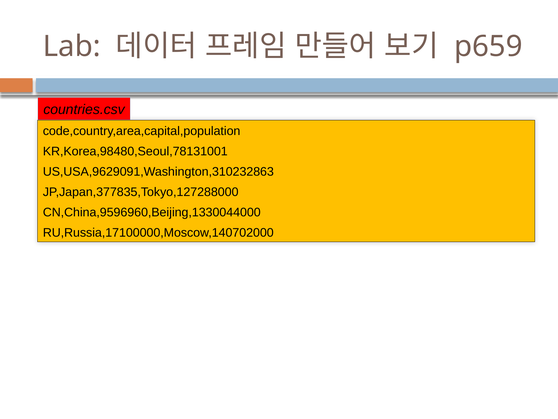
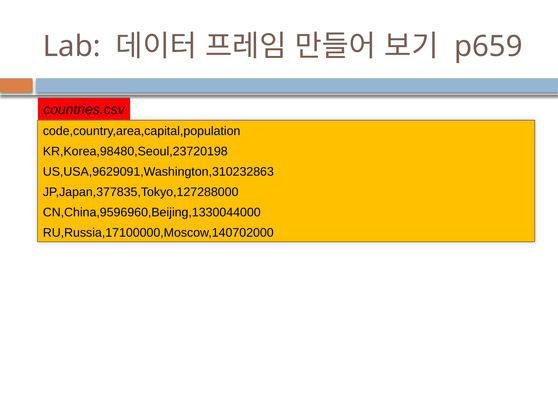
KR,Korea,98480,Seoul,78131001: KR,Korea,98480,Seoul,78131001 -> KR,Korea,98480,Seoul,23720198 (135, 151)
